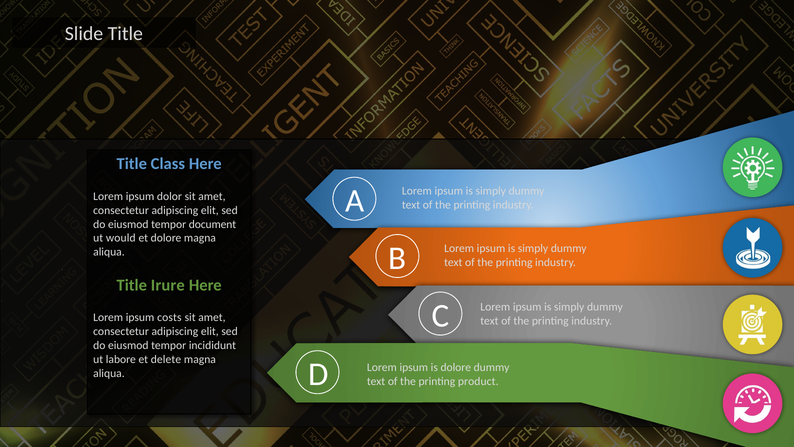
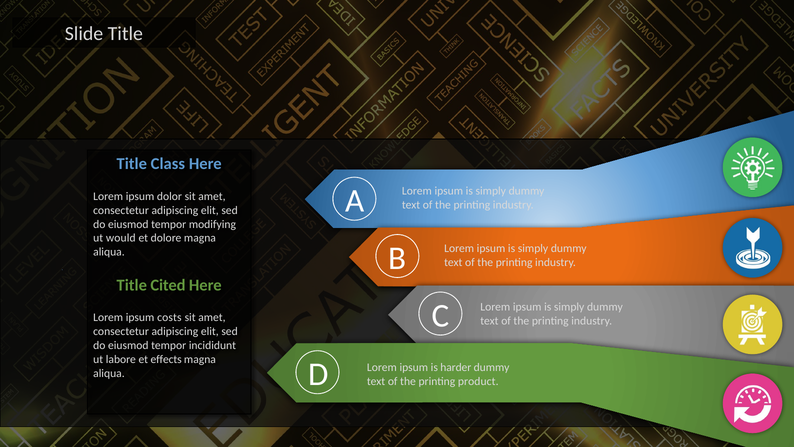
document: document -> modifying (212, 224)
Irure: Irure -> Cited (168, 285)
delete: delete -> effects (166, 359)
is dolore: dolore -> harder (456, 367)
